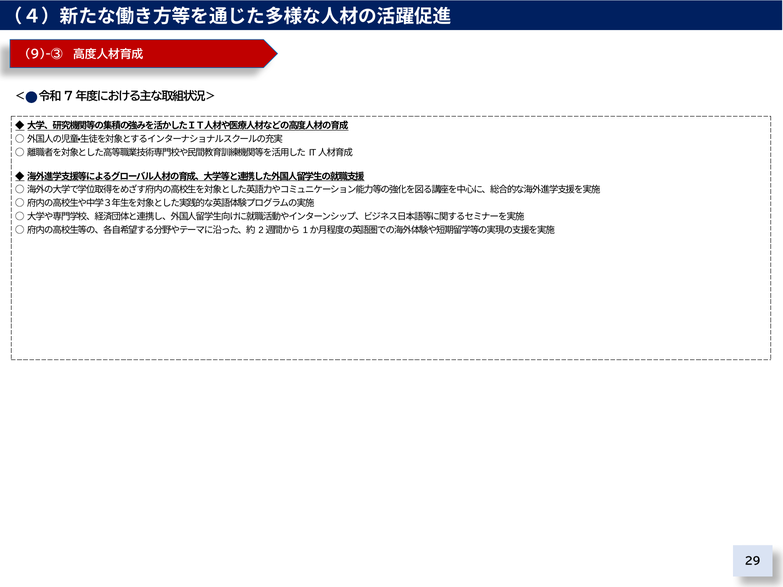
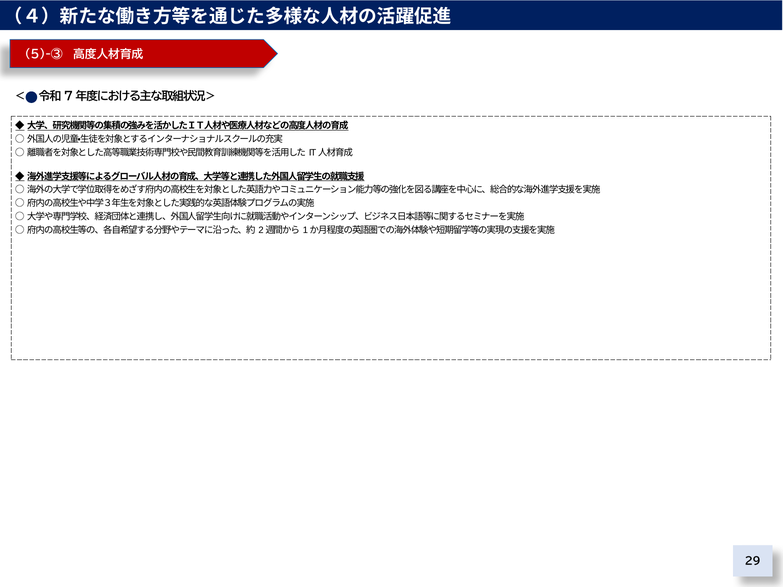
9)-③: 9)-③ -> 5)-③ (44, 54)
